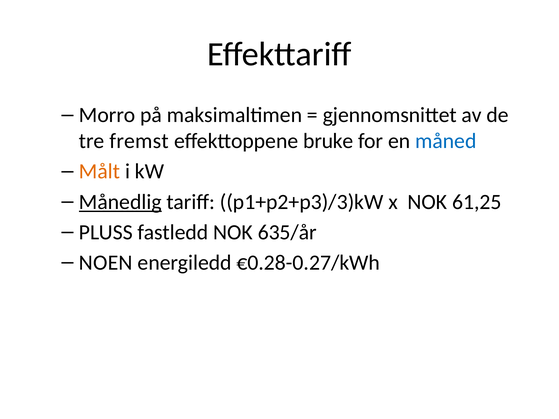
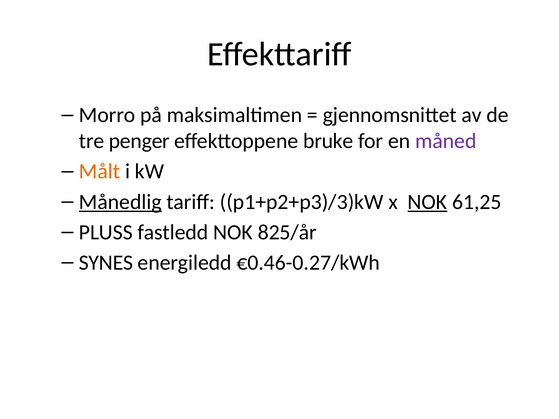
fremst: fremst -> penger (139, 141)
måned colour: blue -> purple (446, 141)
NOK underline: none -> present (427, 202)
635/år: 635/år -> 825/år (287, 232)
NOEN: NOEN -> SYNES (106, 263)
€0.28-0.27/kWh: €0.28-0.27/kWh -> €0.46-0.27/kWh (308, 263)
